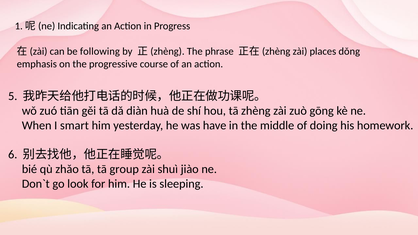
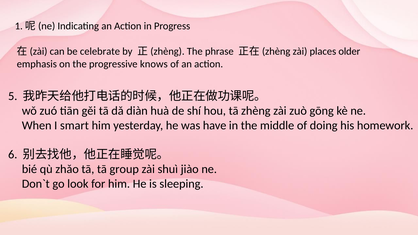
following: following -> celebrate (100, 51)
dǒng: dǒng -> older (349, 51)
course: course -> knows (154, 64)
